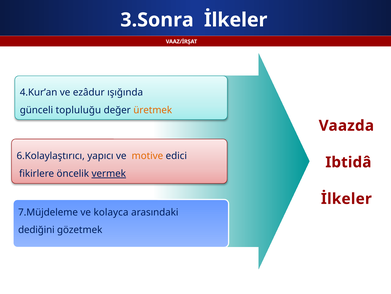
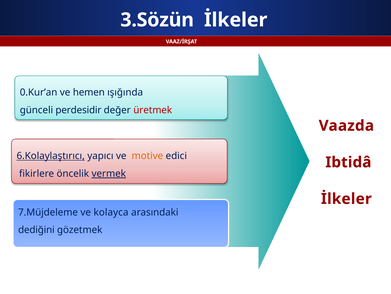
3.Sonra: 3.Sonra -> 3.Sözün (157, 20)
4.Kur’an: 4.Kur’an -> 0.Kur’an (39, 92)
ezâdur: ezâdur -> hemen (89, 92)
topluluğu: topluluğu -> perdesidir (78, 110)
üretmek colour: orange -> red (153, 110)
6.Kolaylaştırıcı underline: none -> present (51, 156)
